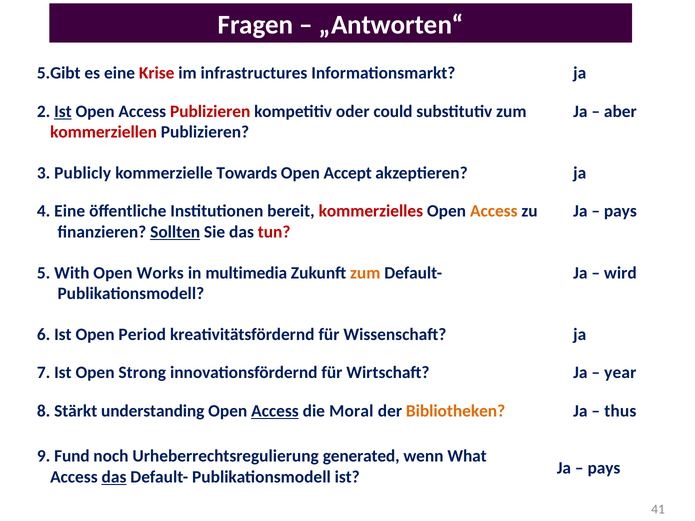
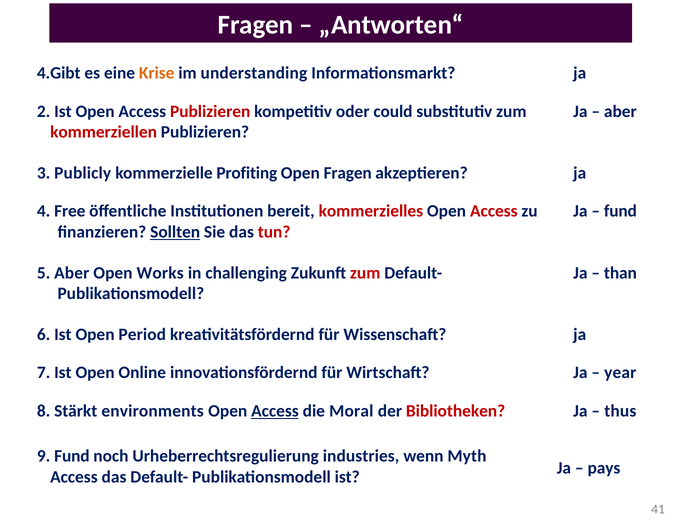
5.Gibt: 5.Gibt -> 4.Gibt (59, 73)
Krise colour: red -> orange (157, 73)
infrastructures: infrastructures -> understanding (254, 73)
Ist underline: present -> none (63, 111)
Towards: Towards -> Profiting (247, 173)
Open Accept: Accept -> Fragen (348, 173)
4 Eine: Eine -> Free (70, 211)
Access colour: orange -> red (494, 211)
pays: pays -> fund (620, 211)
5 With: With -> Aber (72, 273)
multimedia: multimedia -> challenging (246, 273)
zum colour: orange -> red (365, 273)
wird: wird -> than (620, 273)
Strong: Strong -> Online (142, 373)
understanding: understanding -> environments (153, 411)
Bibliotheken colour: orange -> red (456, 411)
generated: generated -> industries (361, 456)
What: What -> Myth (467, 456)
das underline: present -> none (114, 477)
